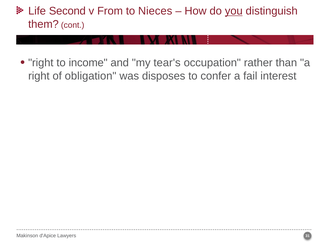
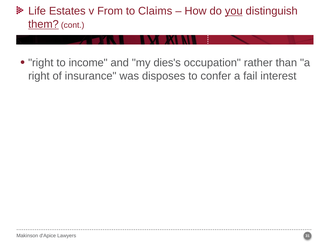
Second: Second -> Estates (67, 11)
Nieces: Nieces -> Claims (155, 11)
them underline: none -> present (43, 24)
tear's: tear's -> dies's (167, 63)
obligation: obligation -> insurance (91, 76)
